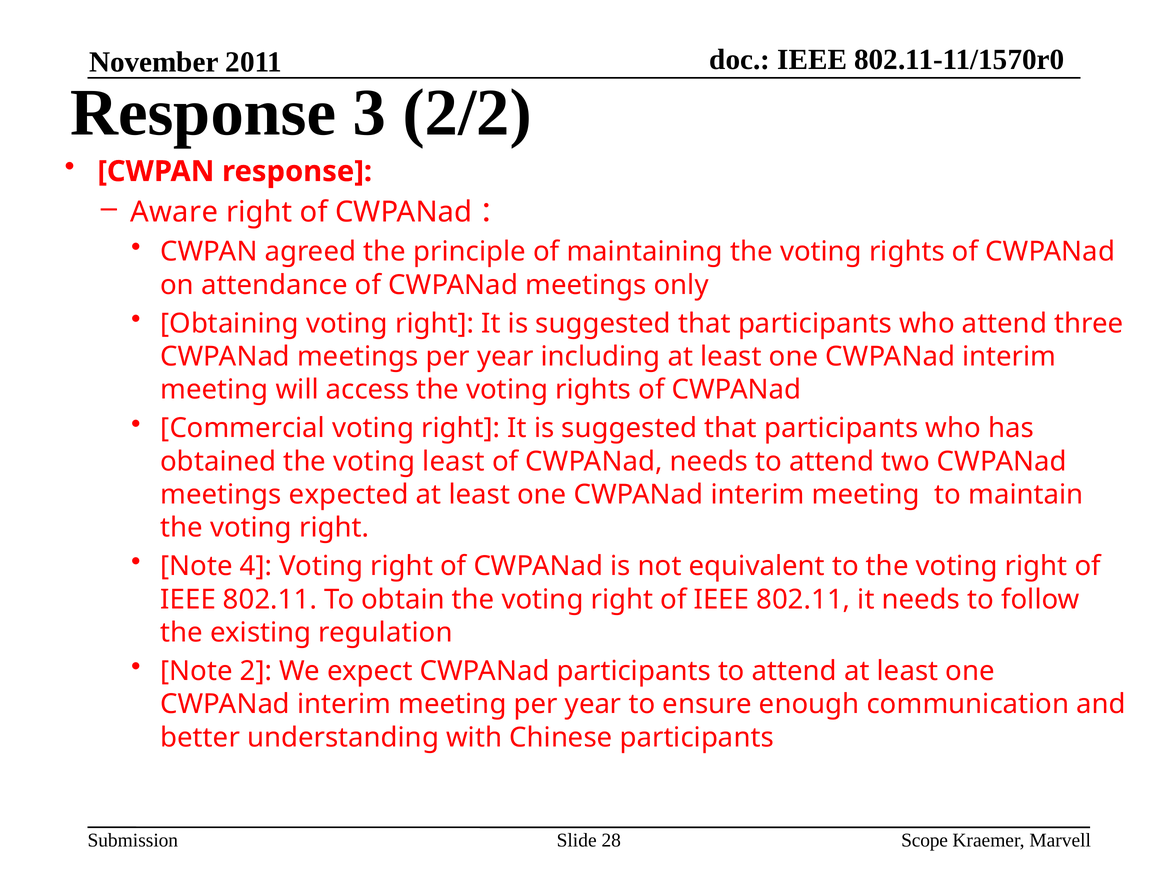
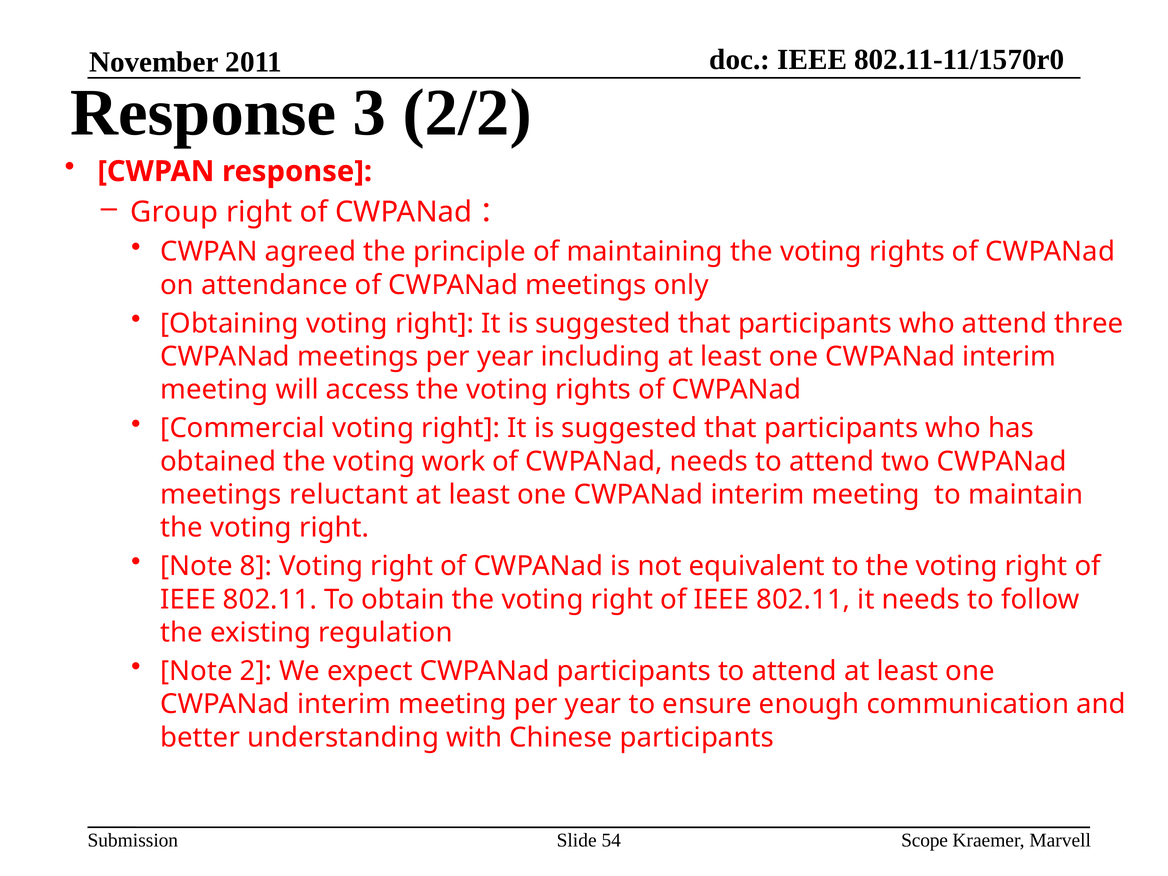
Aware: Aware -> Group (174, 212)
voting least: least -> work (454, 461)
expected: expected -> reluctant (349, 495)
4: 4 -> 8 (256, 566)
28: 28 -> 54 (611, 840)
